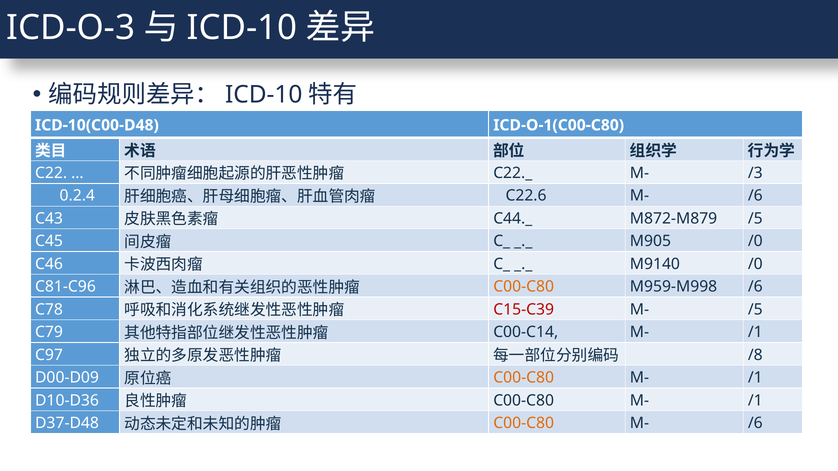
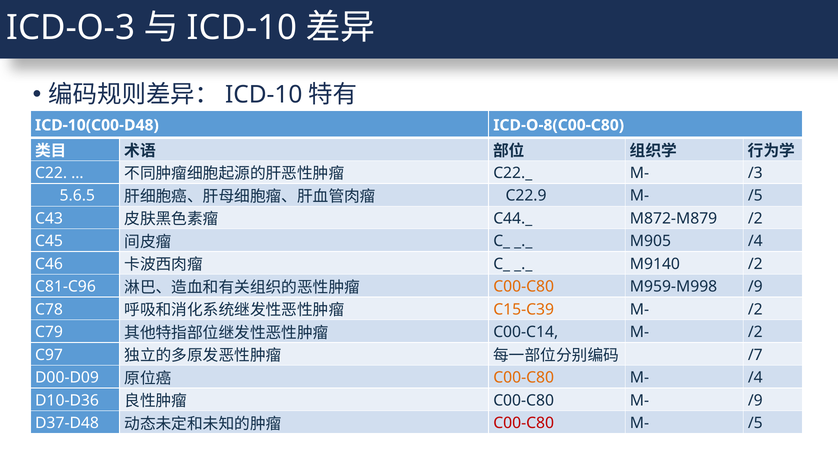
ICD-O-1(C00-C80: ICD-O-1(C00-C80 -> ICD-O-8(C00-C80 (559, 125)
0.2.4: 0.2.4 -> 5.6.5 (77, 196)
C22.6: C22.6 -> C22.9 (526, 196)
/6: /6 -> /5 (755, 196)
M872-M879 /5: /5 -> /2 (755, 219)
M905 /0: /0 -> /4 (755, 241)
M9140 /0: /0 -> /2 (755, 264)
M959-M998 /6: /6 -> /9 (755, 287)
C15-C39 colour: red -> orange (524, 310)
/5: /5 -> /2 (755, 310)
C00-C14 M- /1: /1 -> /2 (755, 332)
/8: /8 -> /7 (755, 355)
/1: /1 -> /4 (755, 378)
/1: /1 -> /9 (755, 401)
C00-C80 colour: orange -> red (524, 423)
/6: /6 -> /5 (755, 423)
